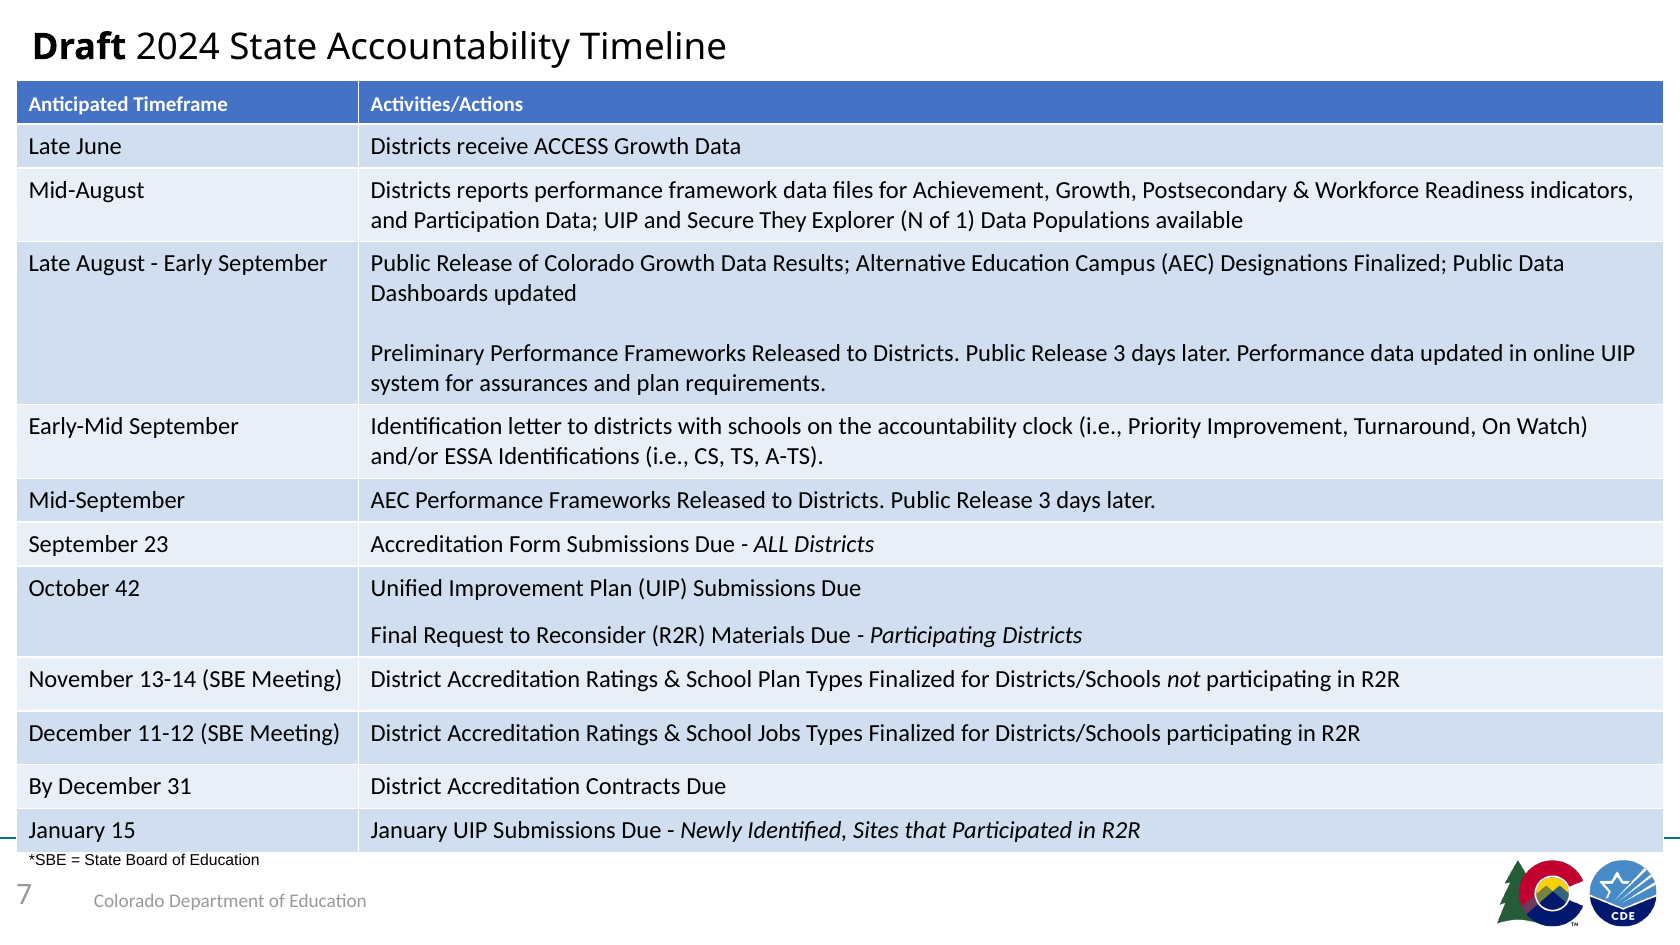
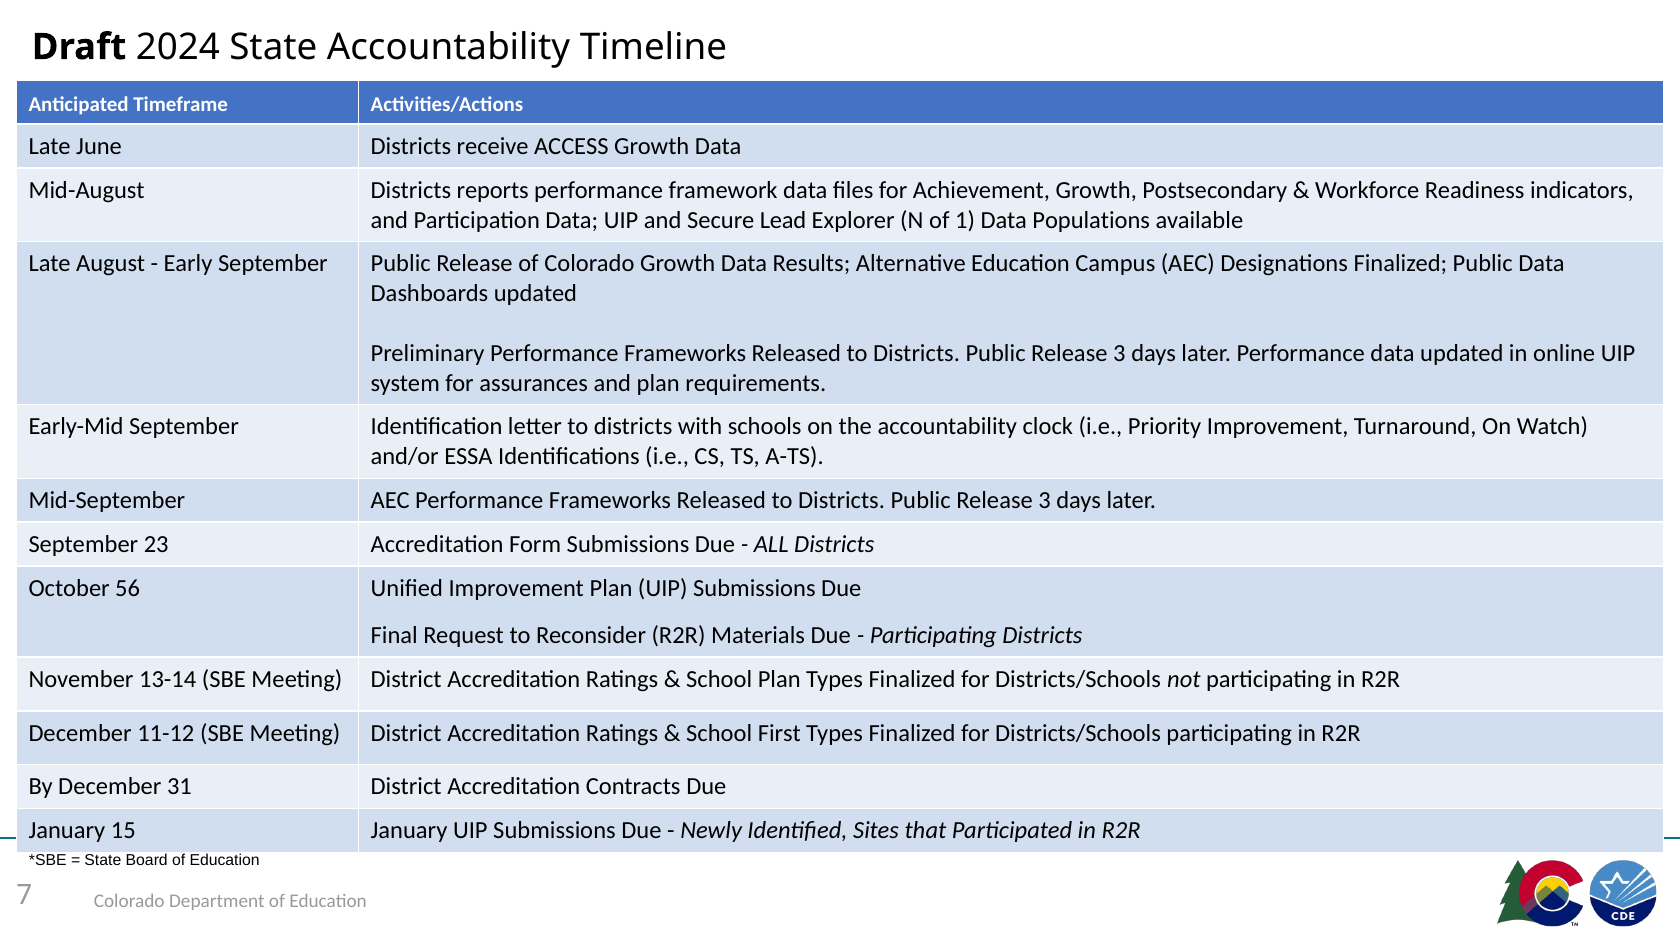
They: They -> Lead (783, 220)
42: 42 -> 56 (128, 588)
Jobs: Jobs -> First (779, 733)
